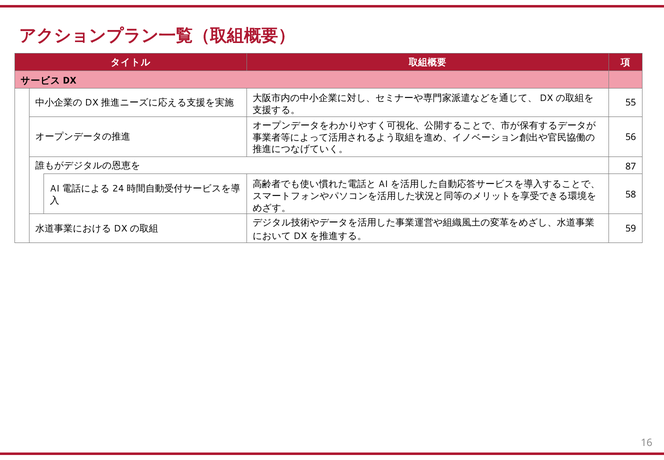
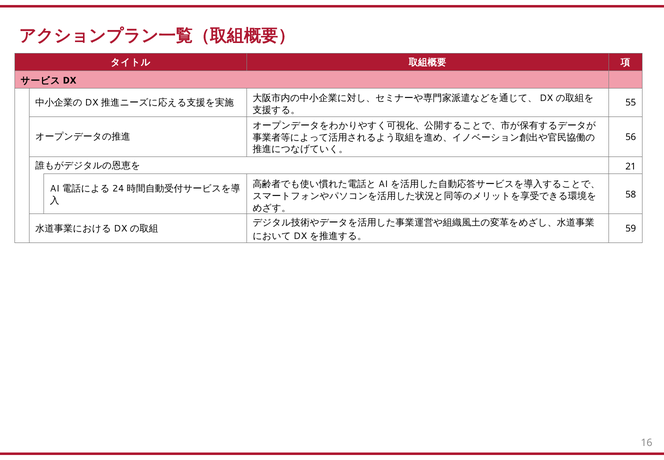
87: 87 -> 21 (631, 166)
